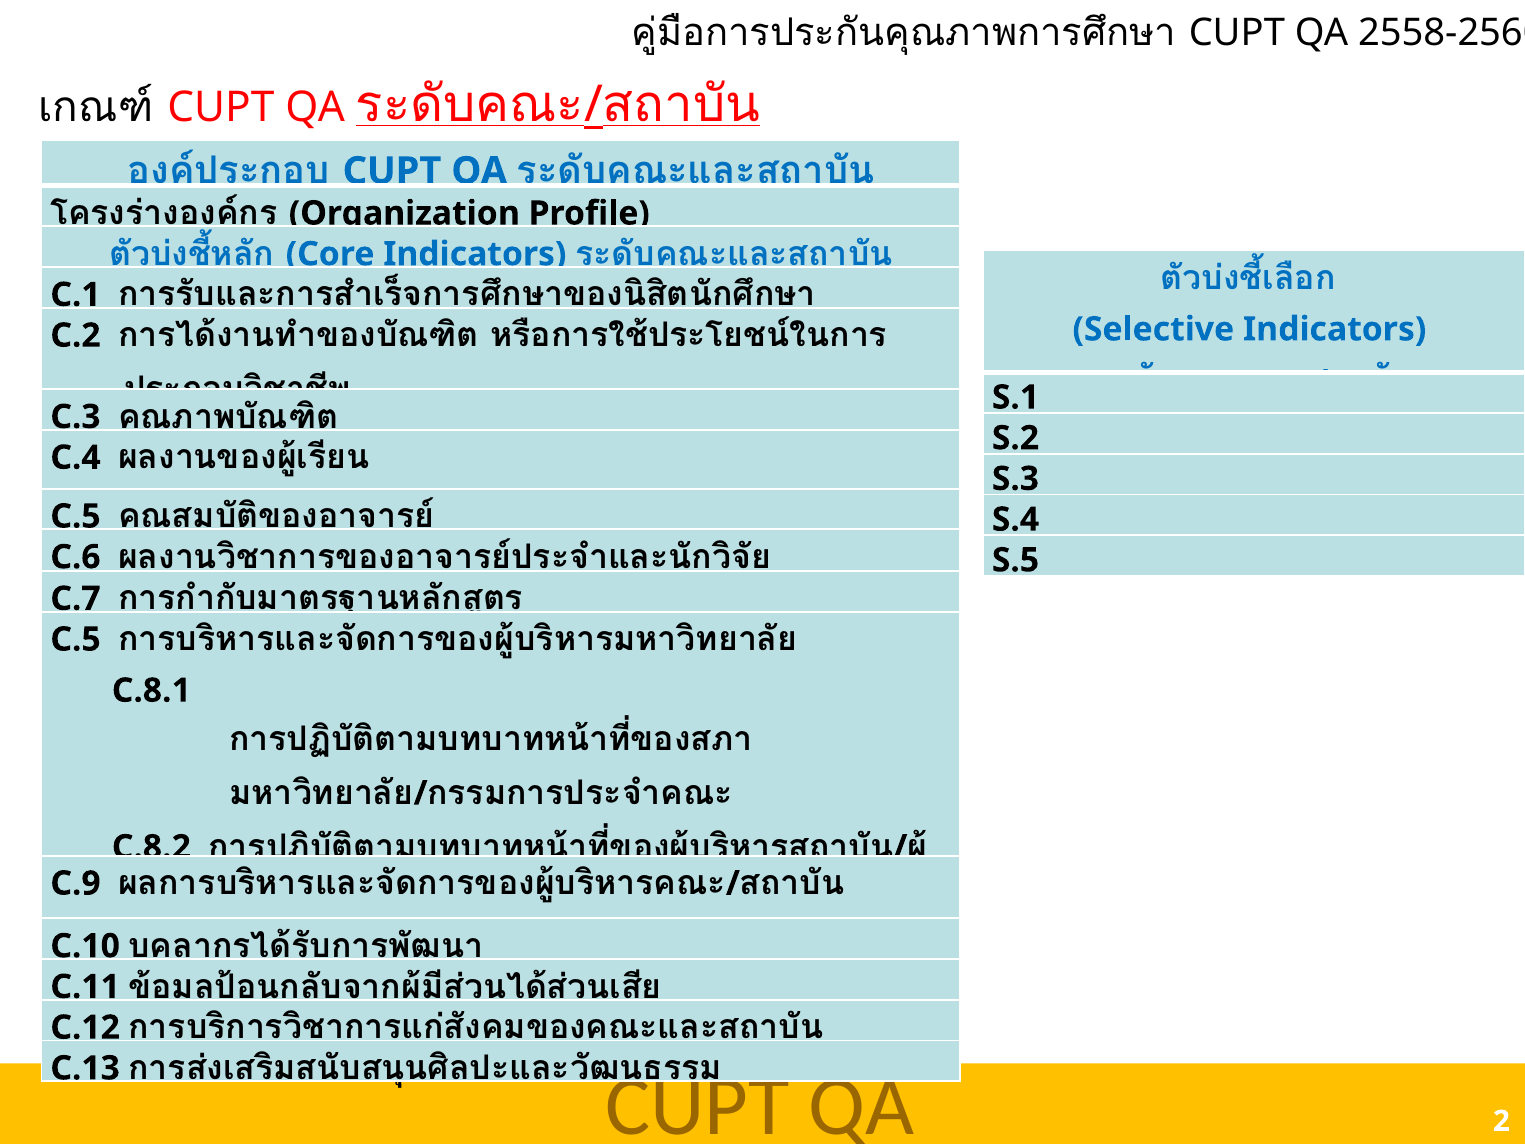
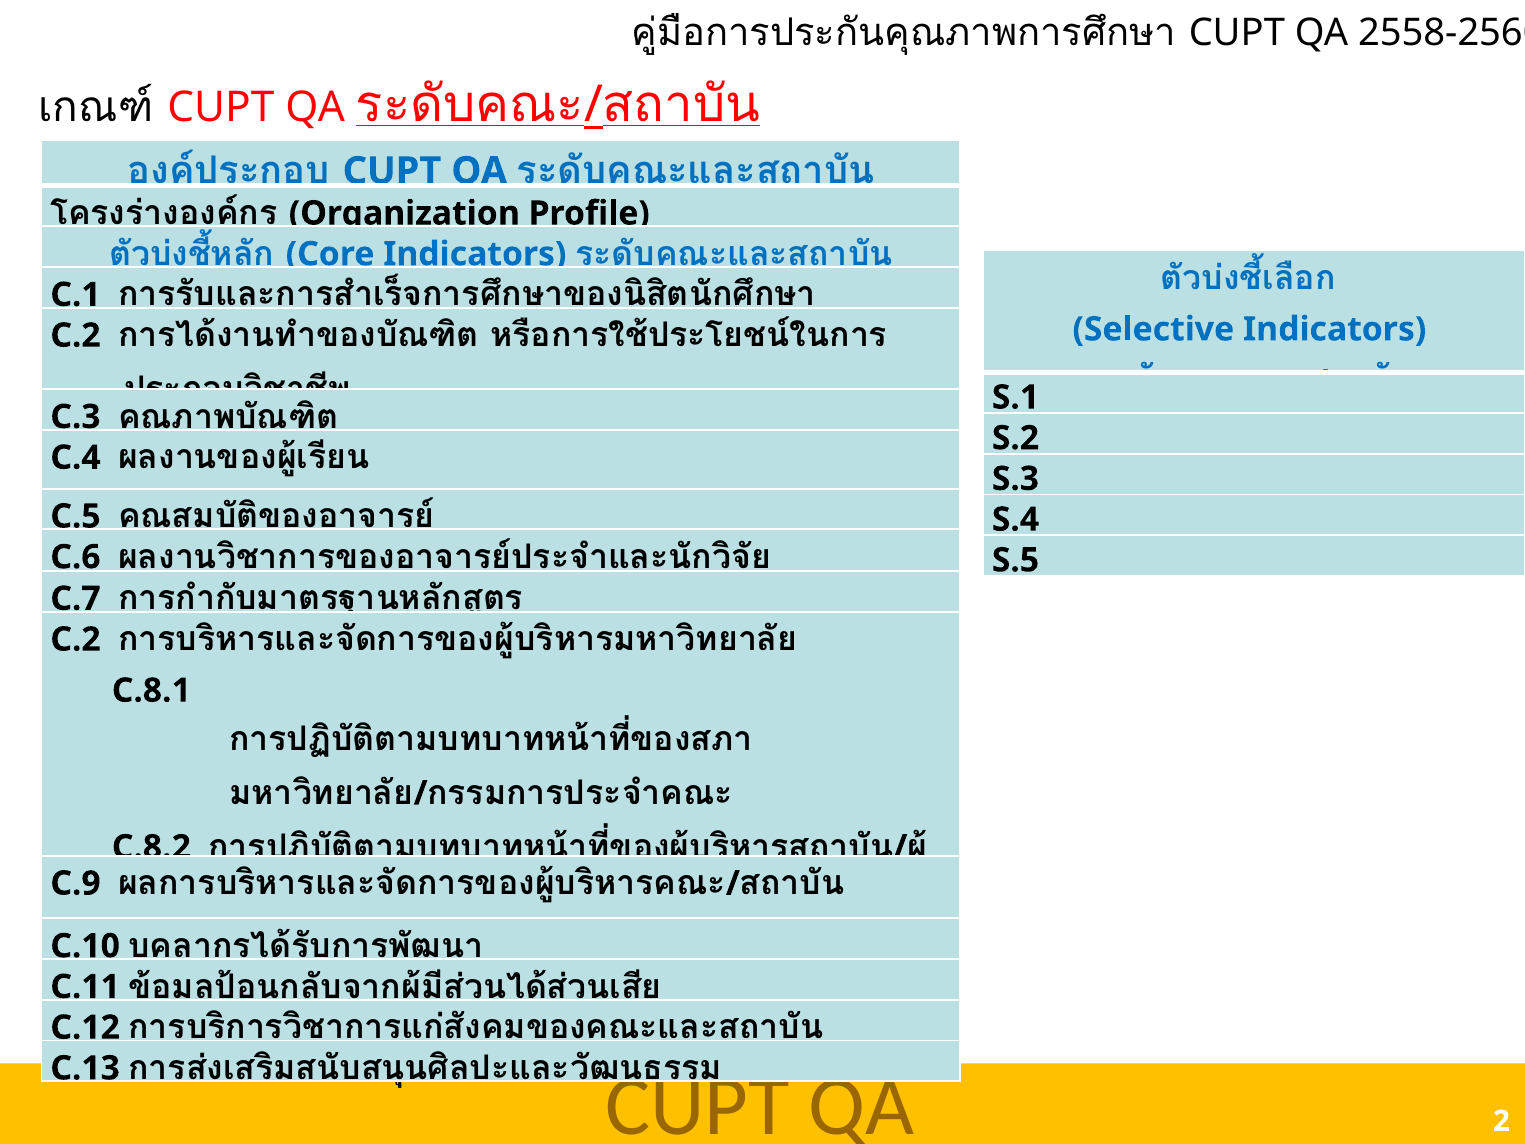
C.5: C.5 -> C.2 (76, 639)
